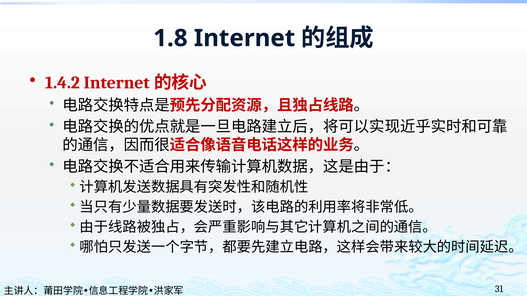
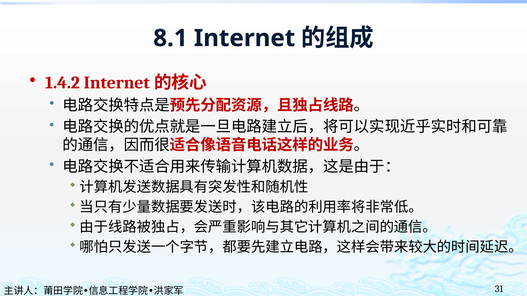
1.8: 1.8 -> 8.1 (170, 38)
